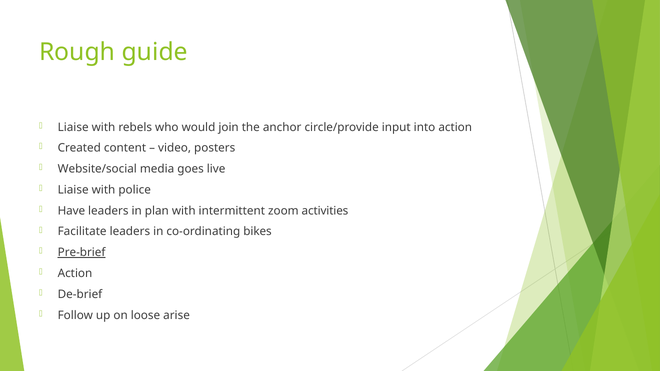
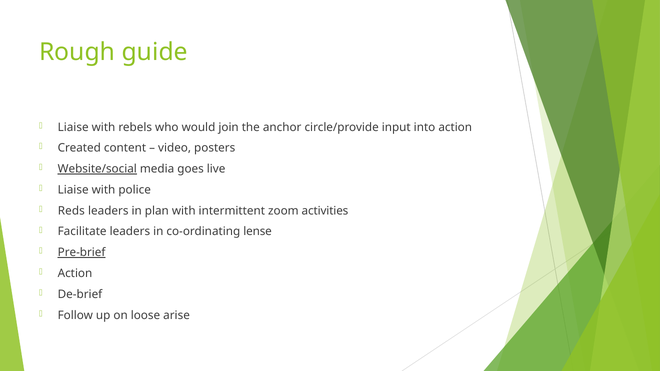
Website/social underline: none -> present (97, 169)
Have: Have -> Reds (71, 211)
bikes: bikes -> lense (258, 232)
